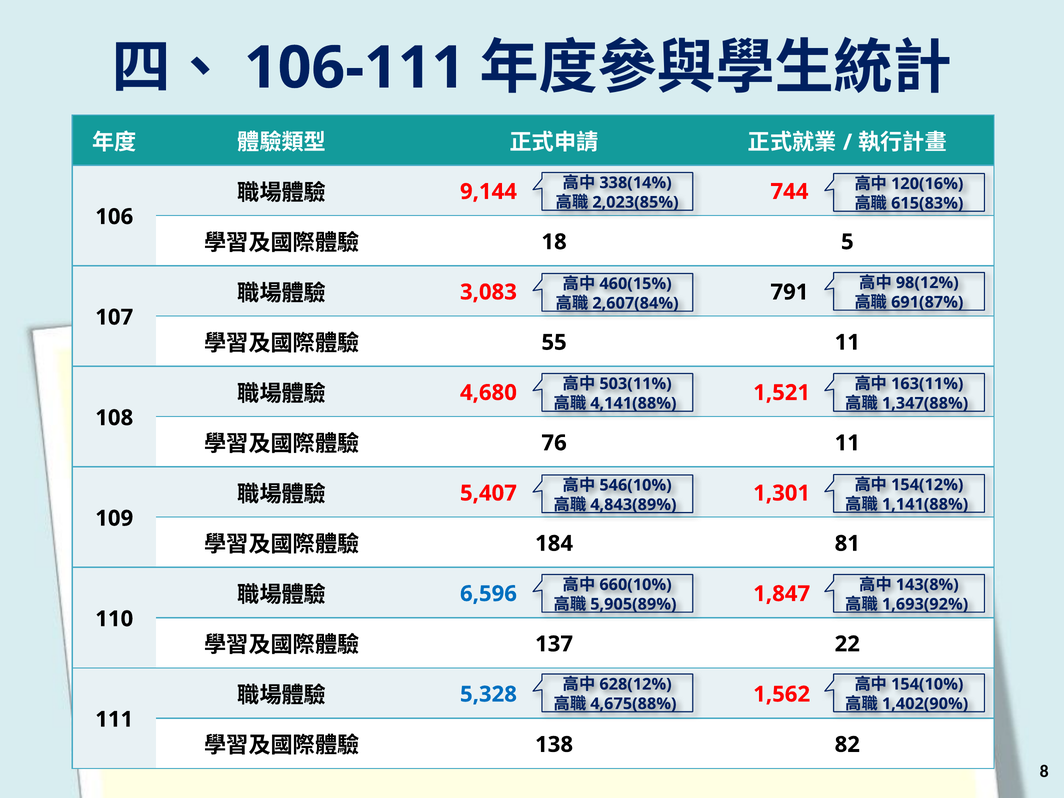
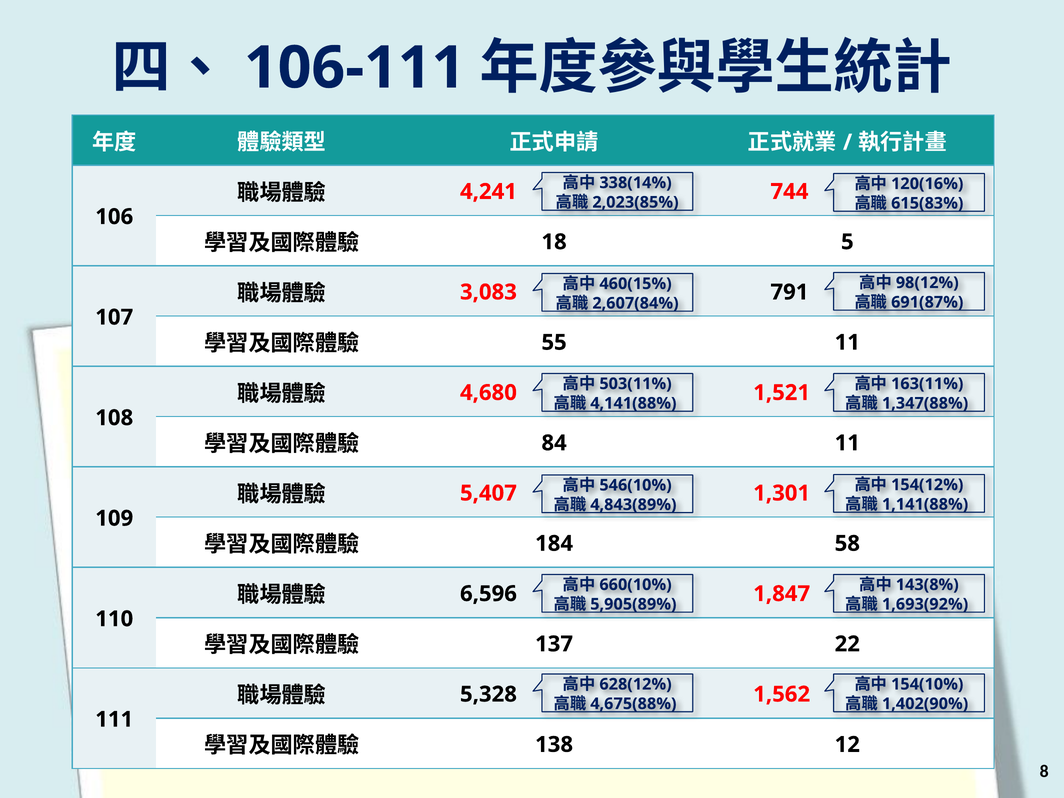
9,144: 9,144 -> 4,241 (488, 192)
76: 76 -> 84 (554, 443)
81: 81 -> 58 (847, 543)
6,596 colour: blue -> black (488, 594)
5,328 colour: blue -> black (488, 694)
82: 82 -> 12 (847, 745)
